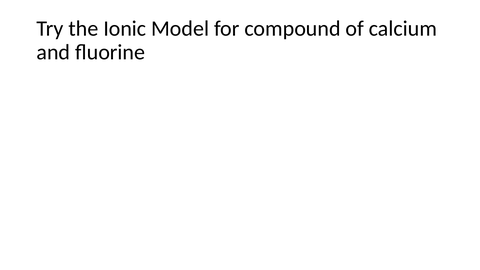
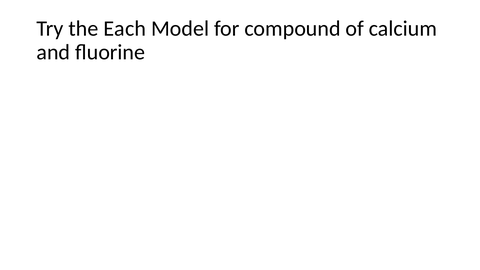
Ionic: Ionic -> Each (125, 28)
